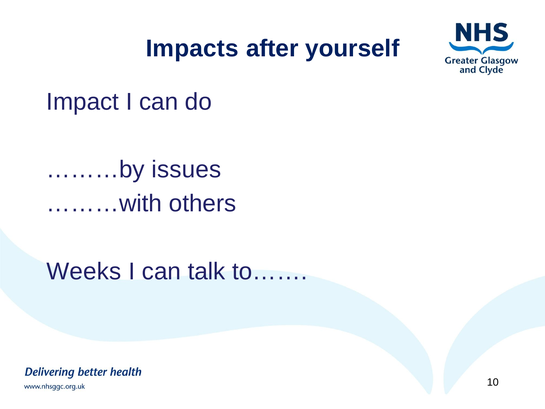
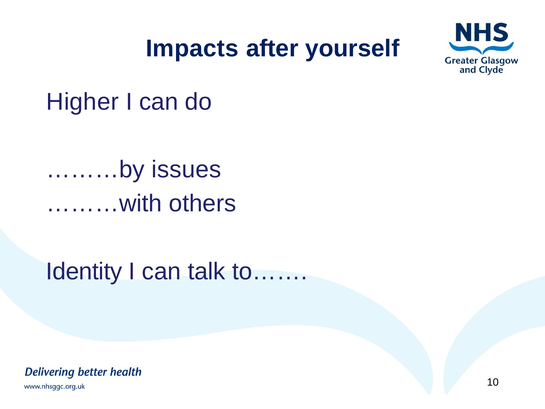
Impact: Impact -> Higher (83, 102)
Weeks: Weeks -> Identity (84, 271)
